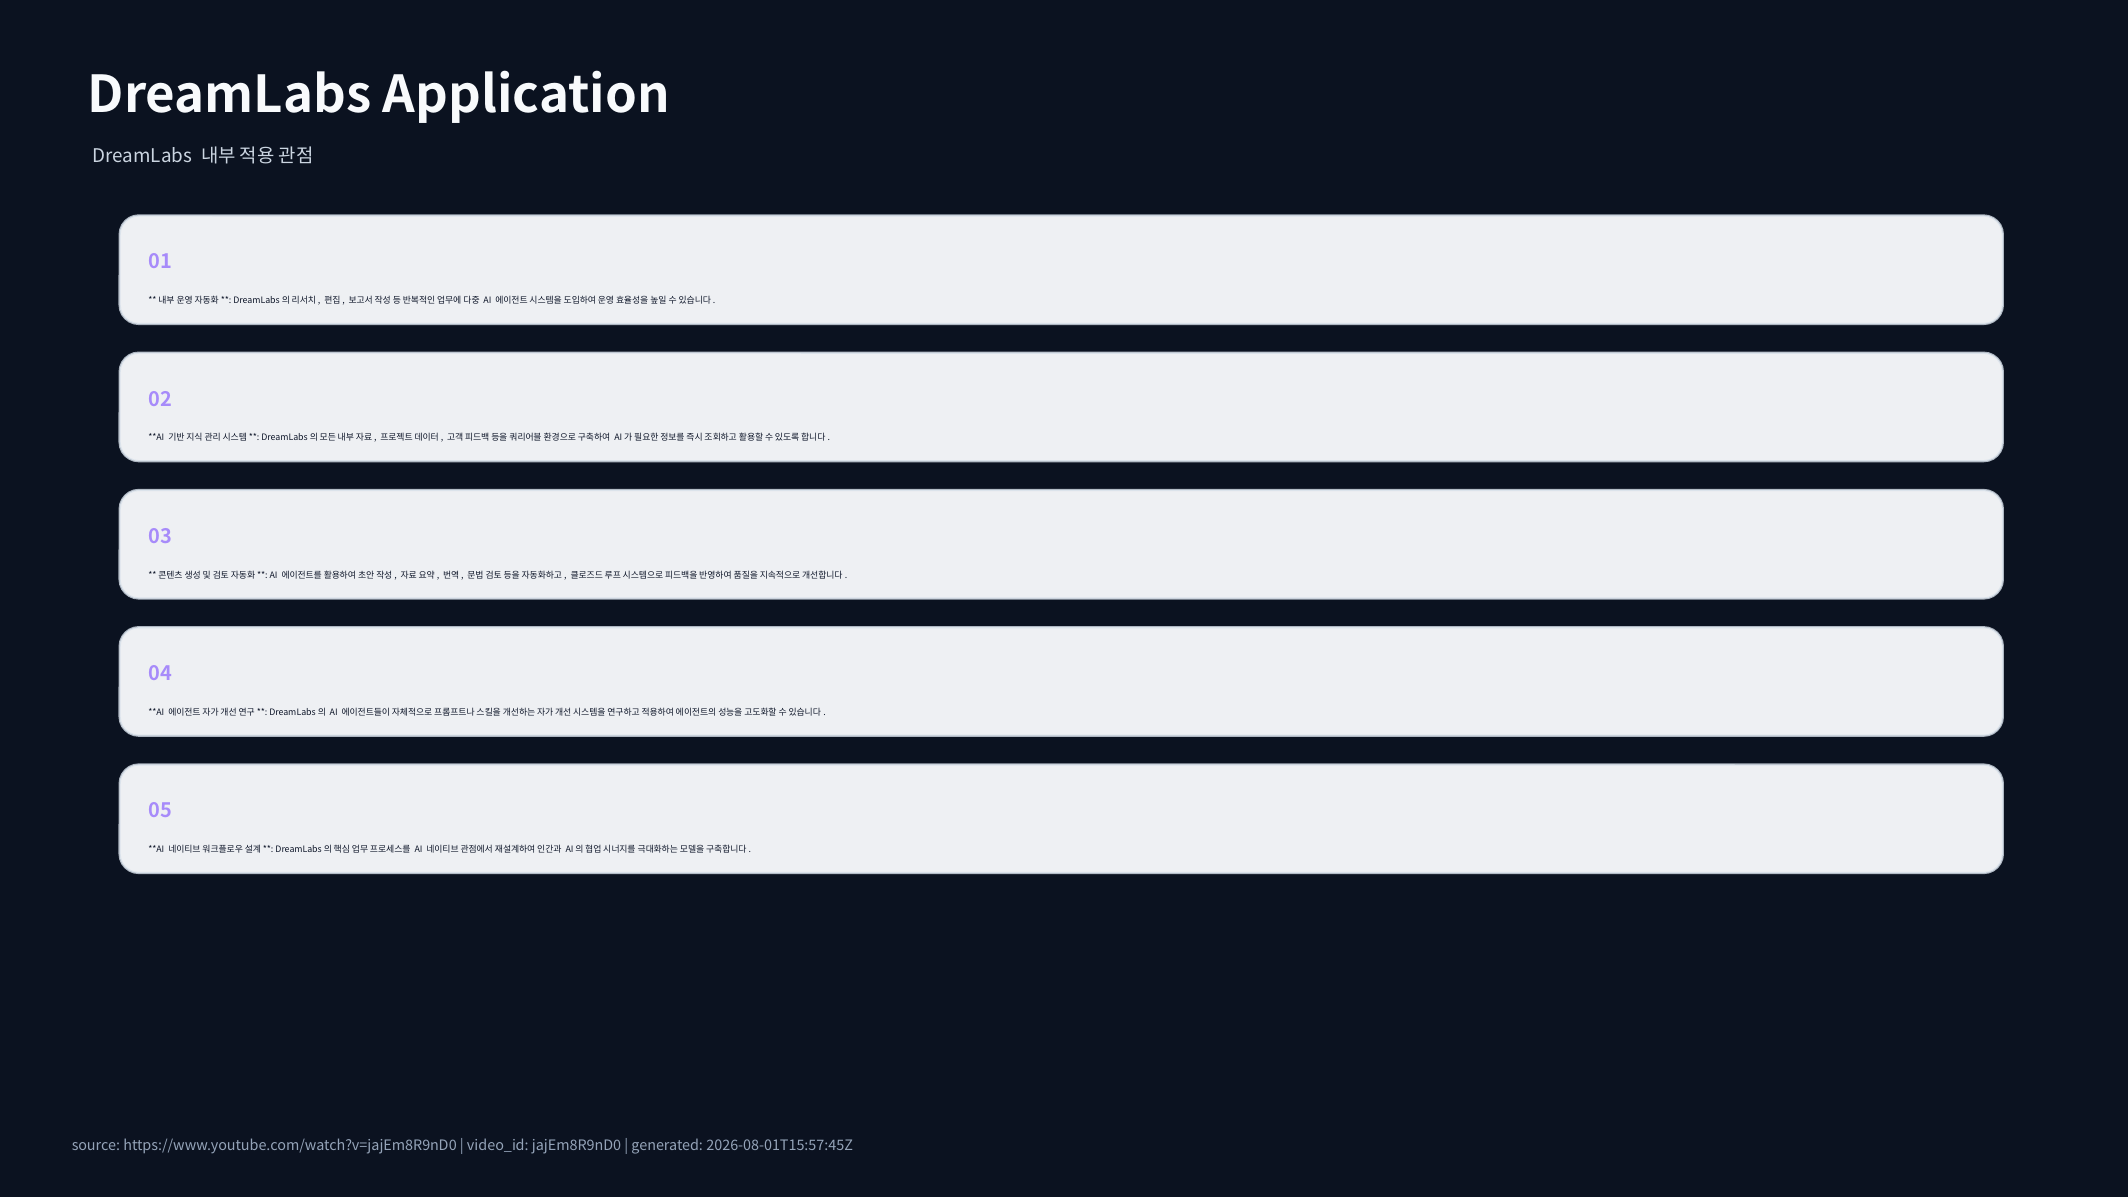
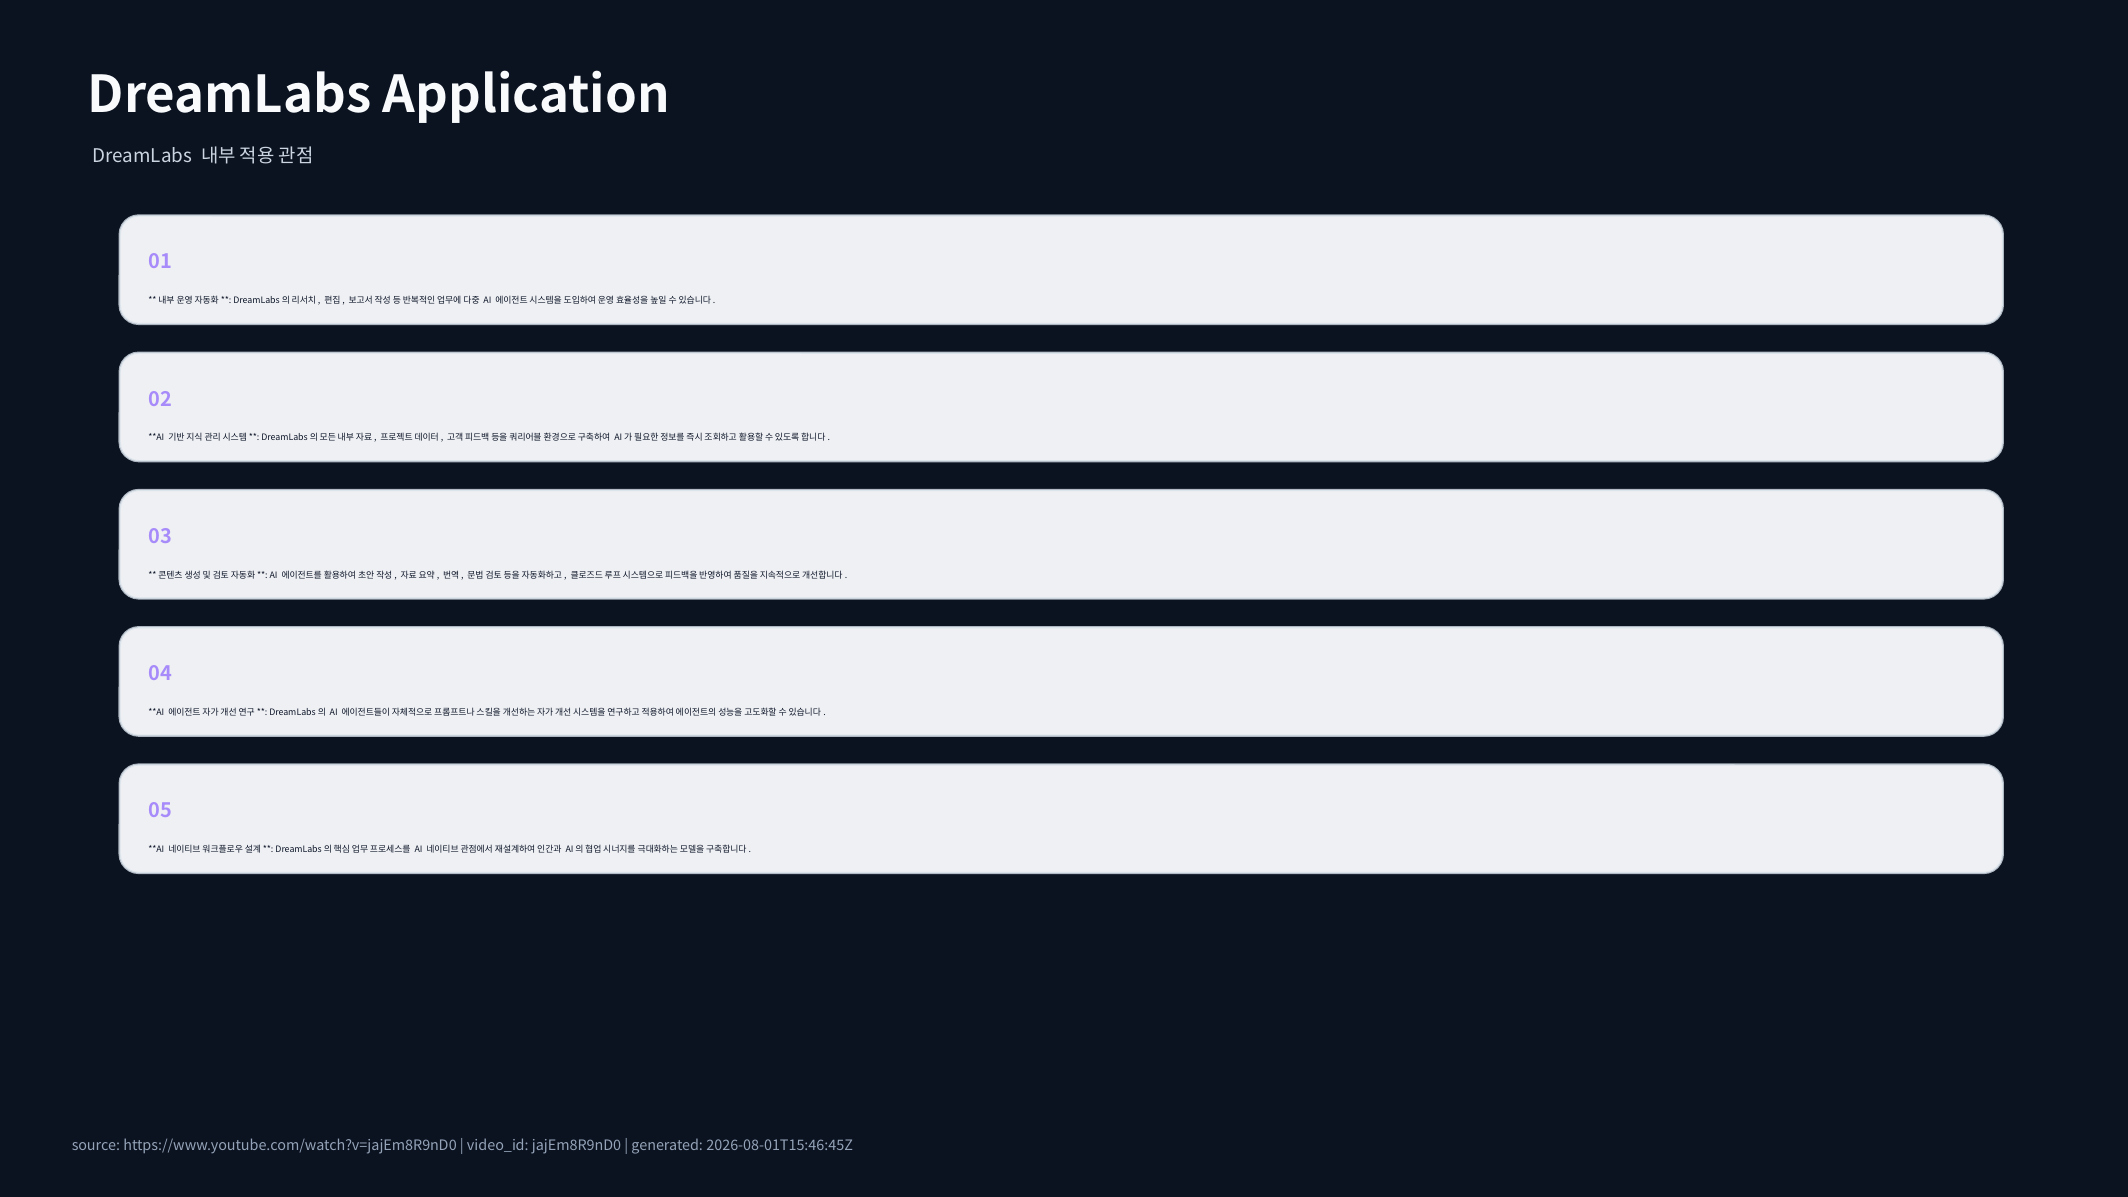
2026-08-01T15:57:45Z: 2026-08-01T15:57:45Z -> 2026-08-01T15:46:45Z (780, 1146)
